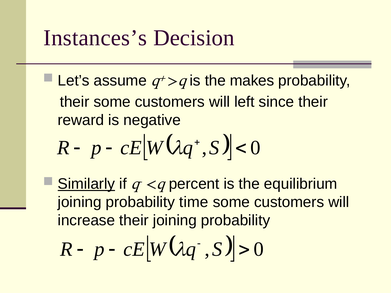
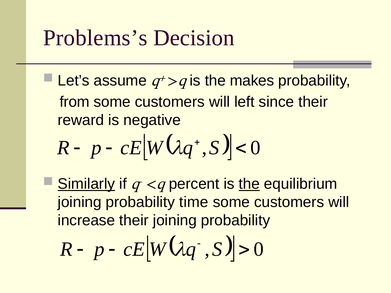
Instances’s: Instances’s -> Problems’s (95, 38)
their: their -> from (75, 102)
the underline: none -> present (249, 184)
